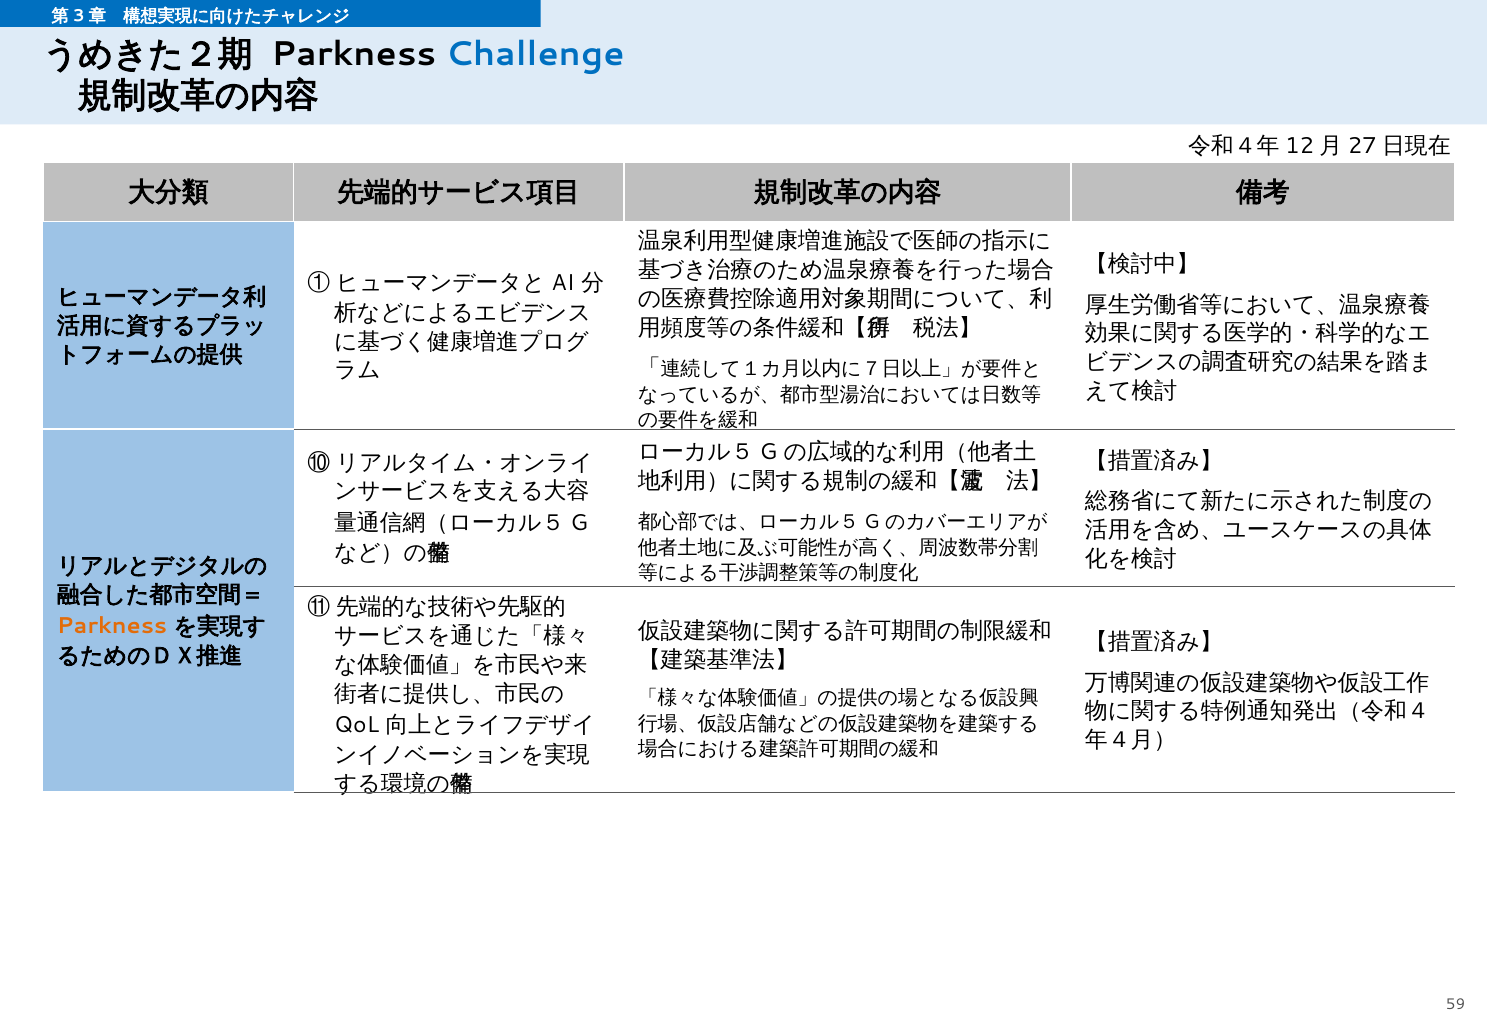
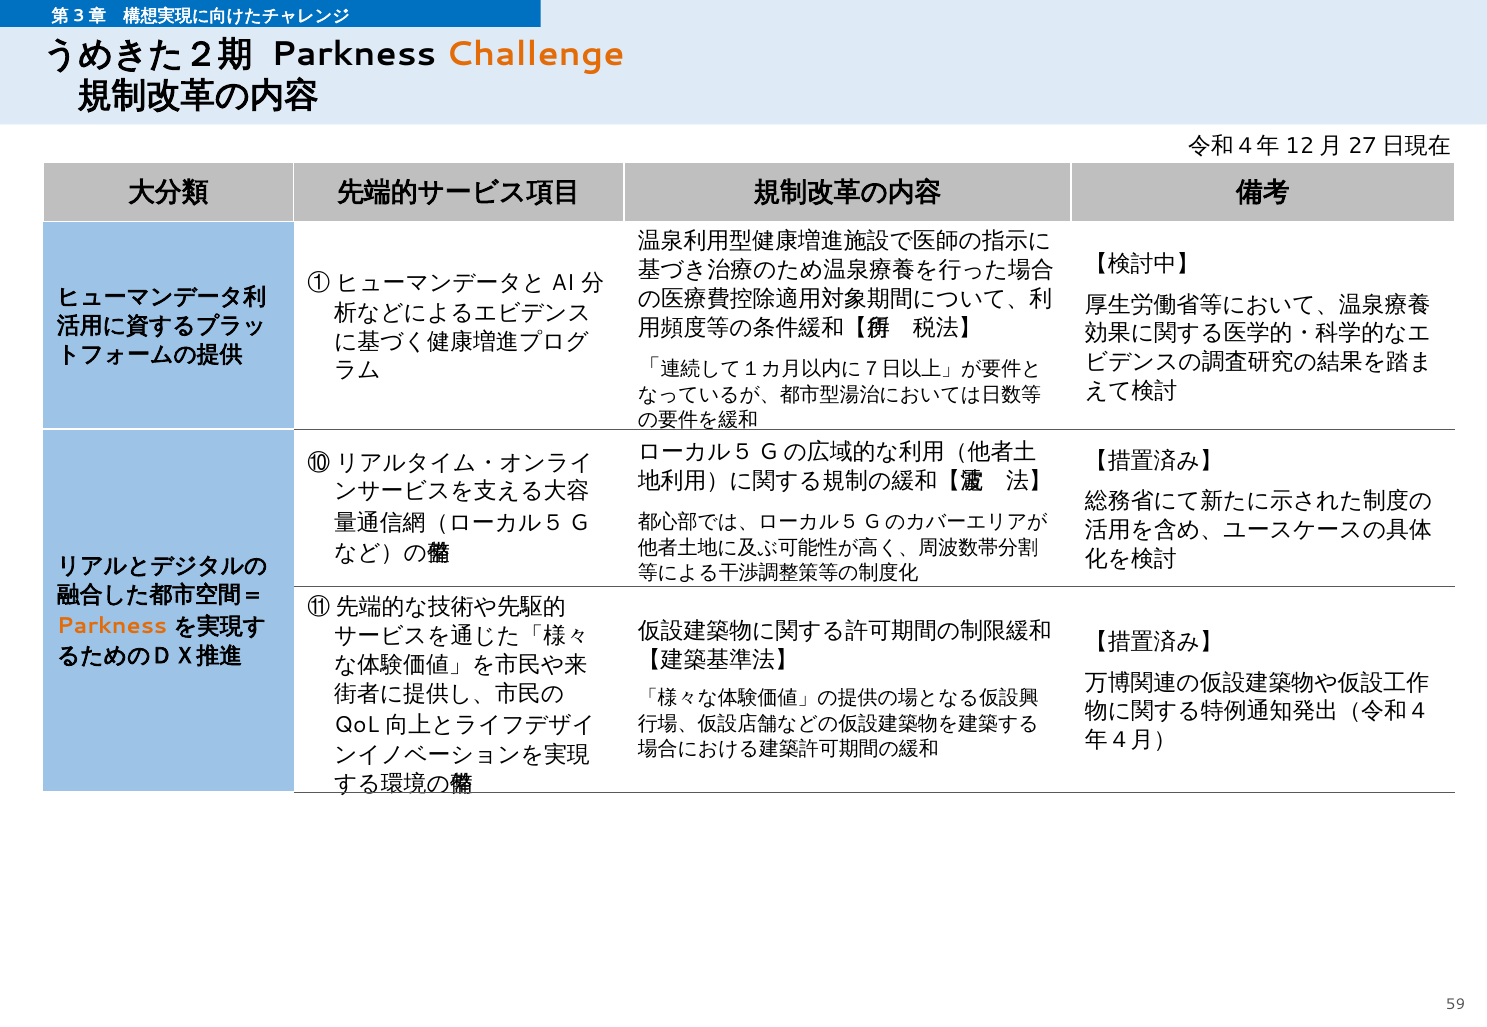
Challenge colour: blue -> orange (535, 54)
